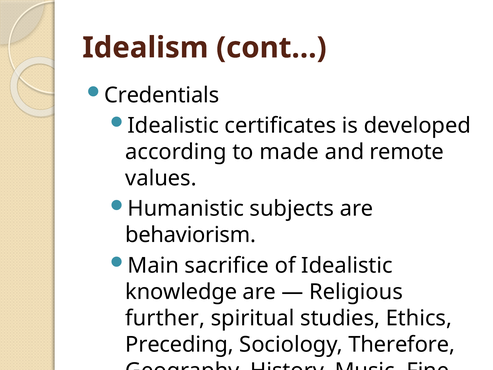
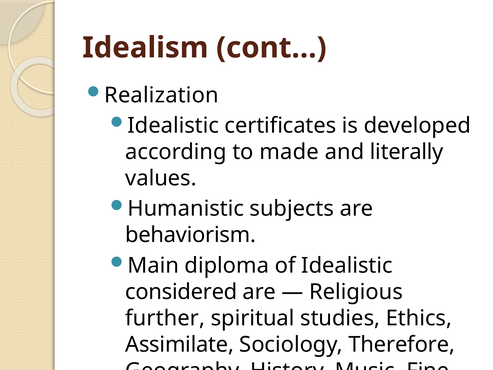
Credentials: Credentials -> Realization (162, 95)
remote: remote -> literally (407, 152)
sacrifice: sacrifice -> diploma (227, 265)
knowledge: knowledge -> considered (181, 292)
Preceding: Preceding -> Assimilate (180, 344)
